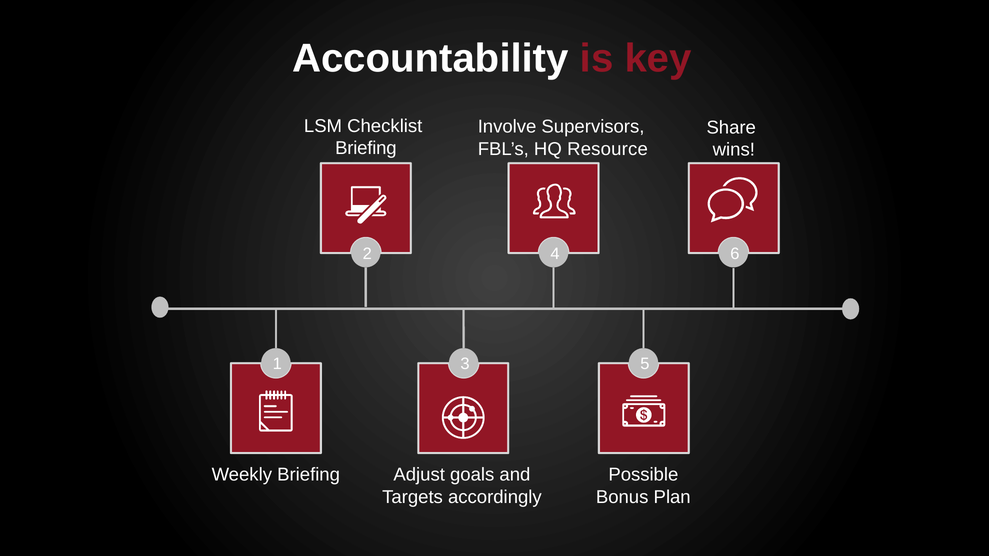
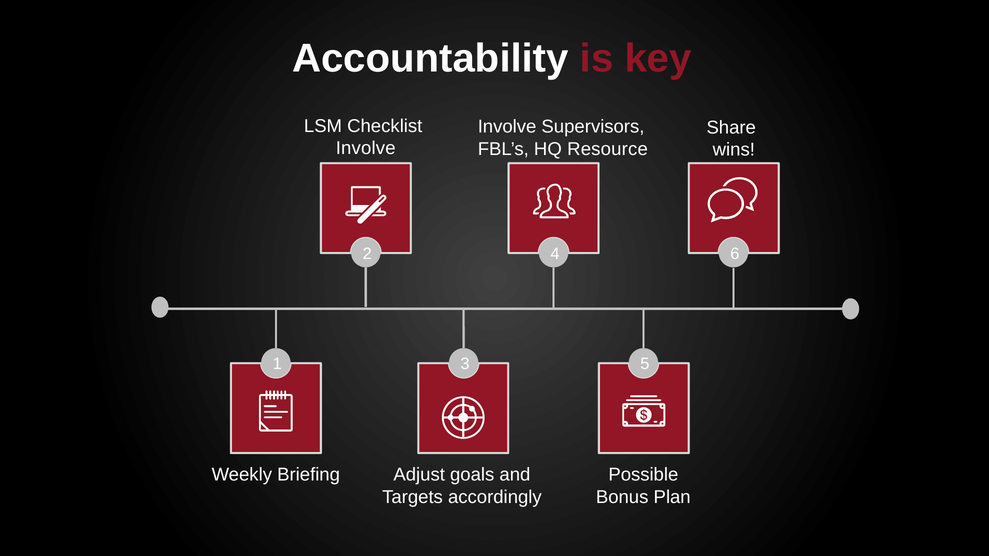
Briefing: Briefing -> Involve (366, 148)
